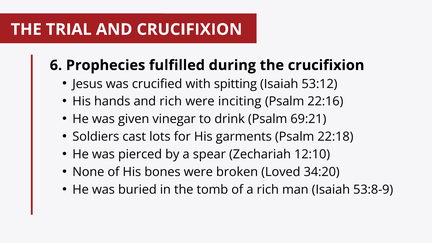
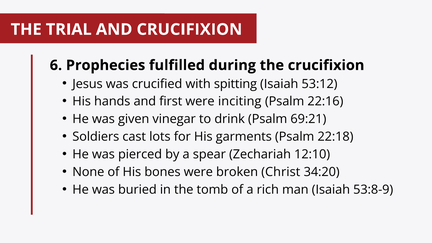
and rich: rich -> first (171, 102)
Loved: Loved -> Christ (281, 172)
